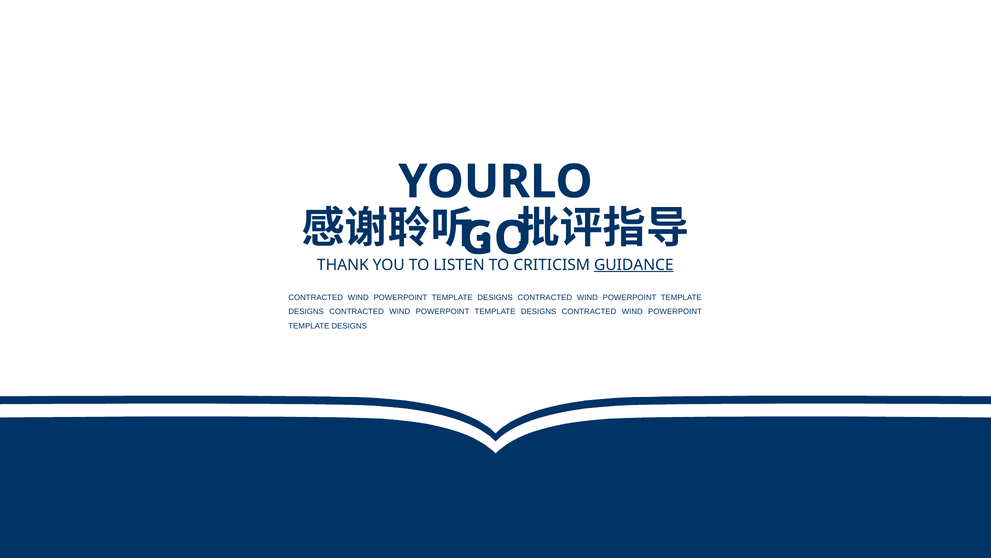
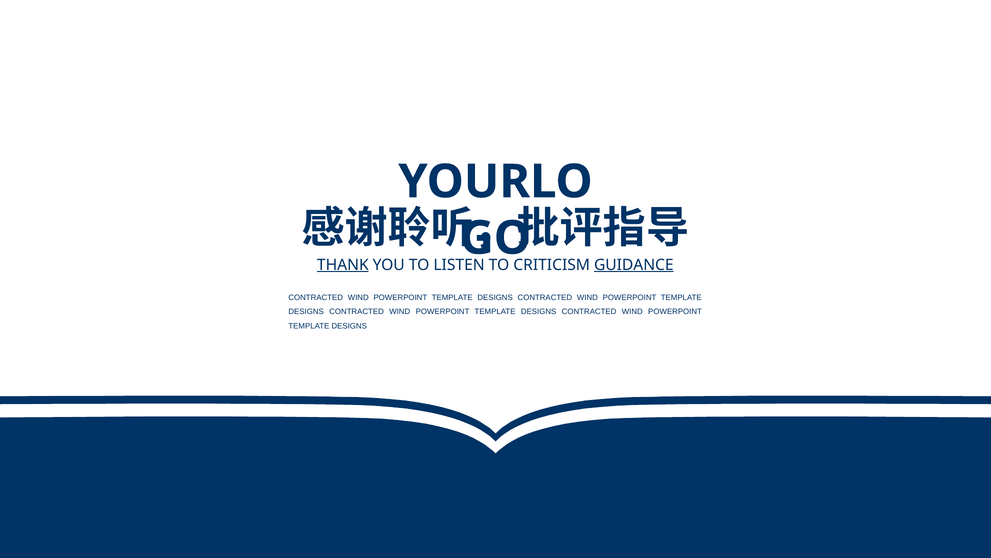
THANK underline: none -> present (343, 265)
